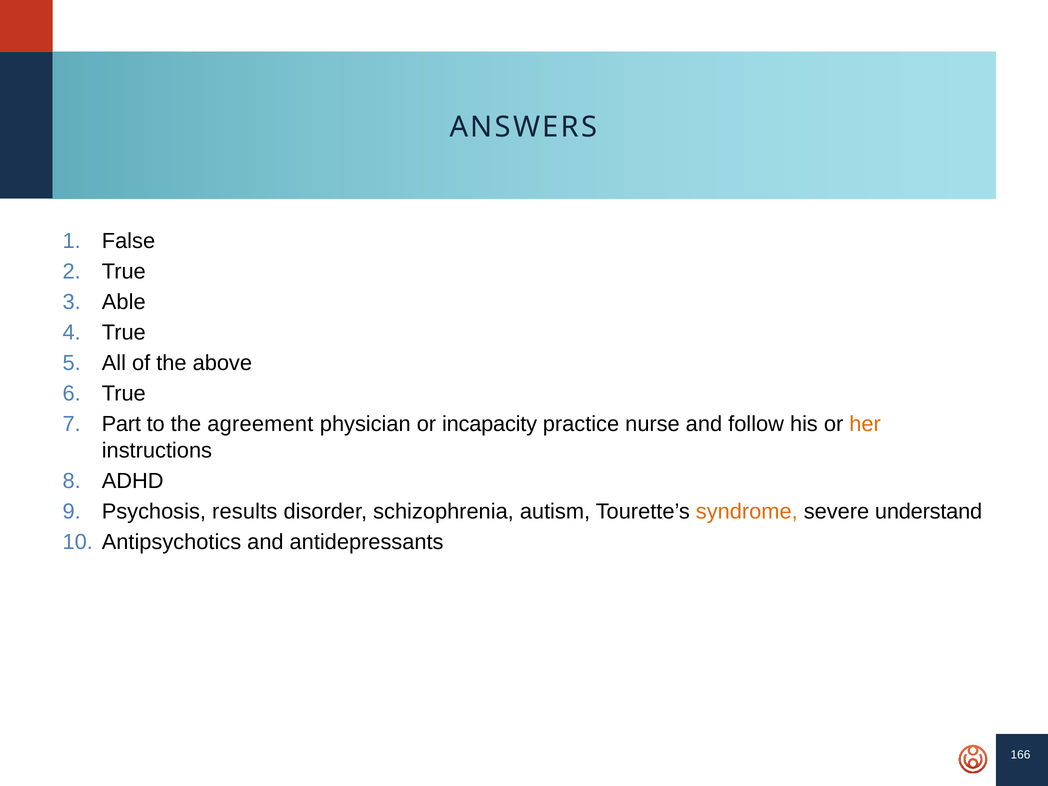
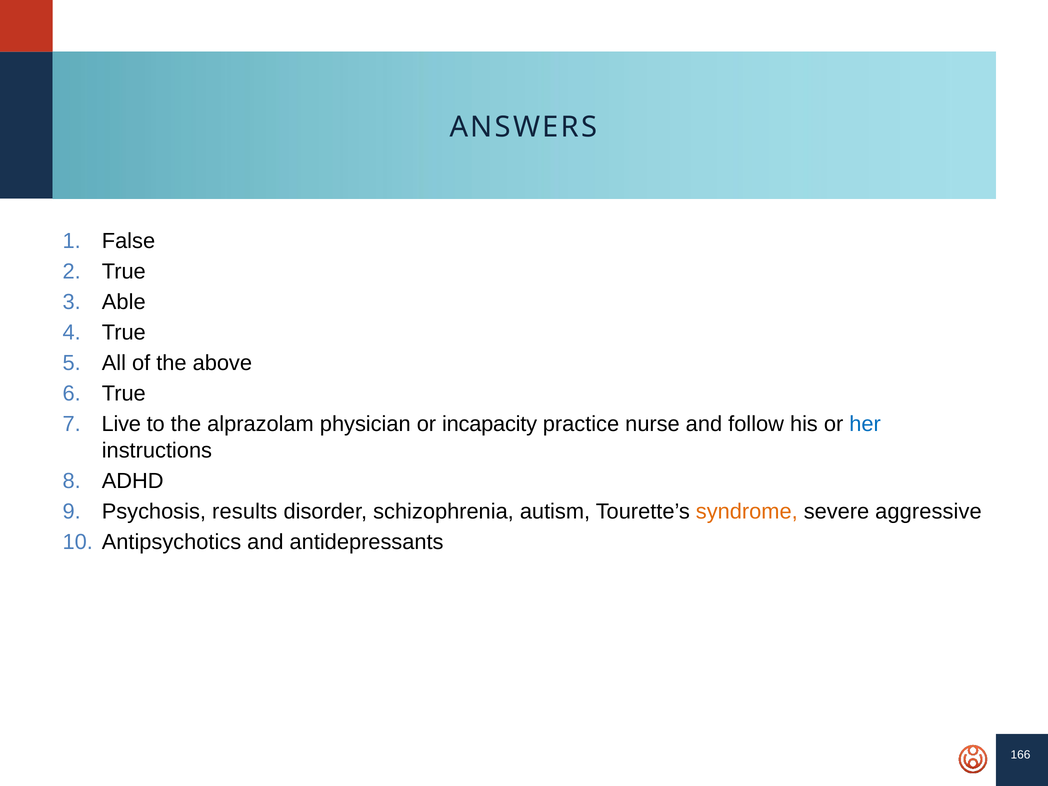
Part: Part -> Live (121, 424)
agreement: agreement -> alprazolam (260, 424)
her colour: orange -> blue (865, 424)
understand: understand -> aggressive (928, 512)
